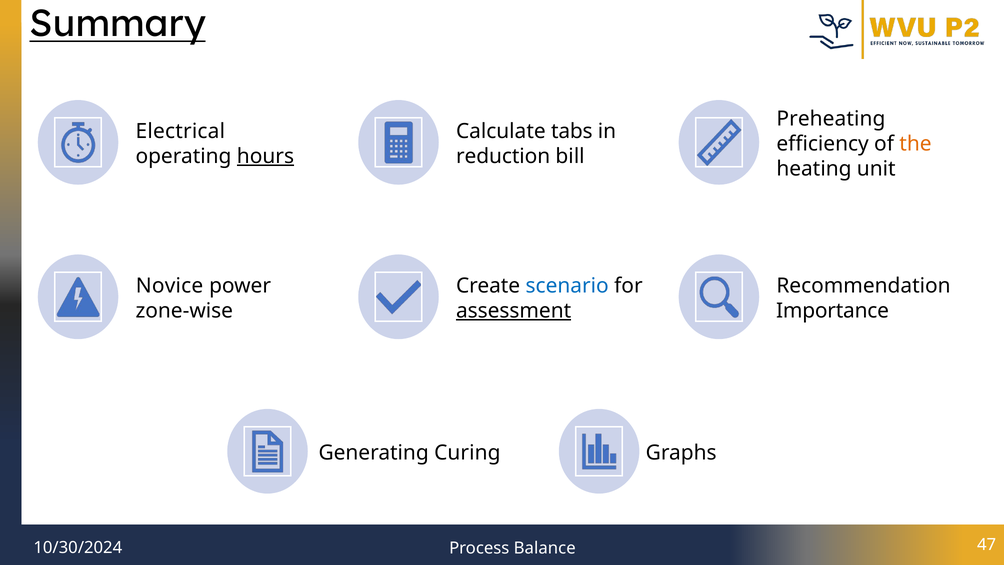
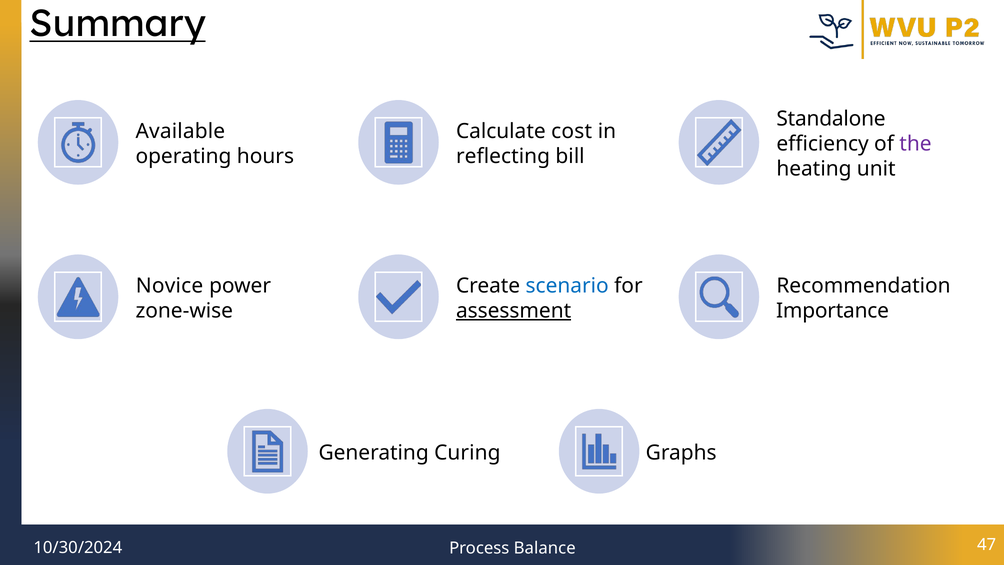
Preheating: Preheating -> Standalone (831, 119)
Electrical: Electrical -> Available (180, 131)
tabs: tabs -> cost (572, 131)
the colour: orange -> purple (915, 144)
hours underline: present -> none (265, 156)
reduction: reduction -> reflecting (503, 156)
